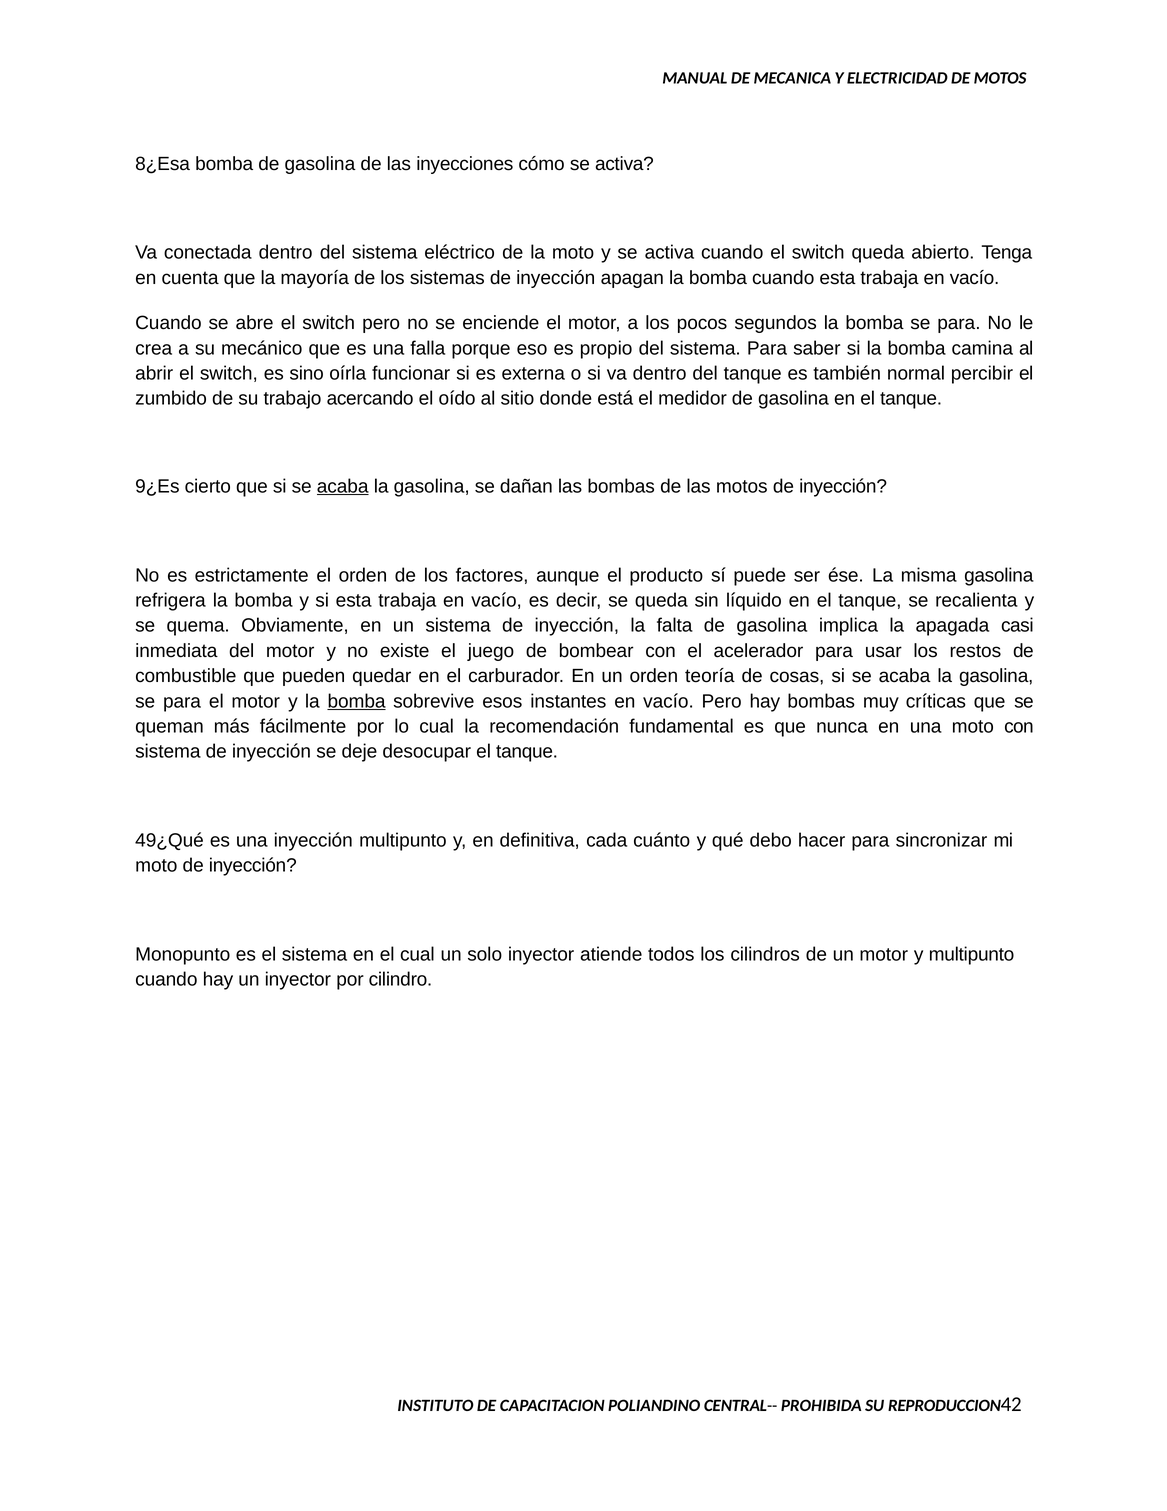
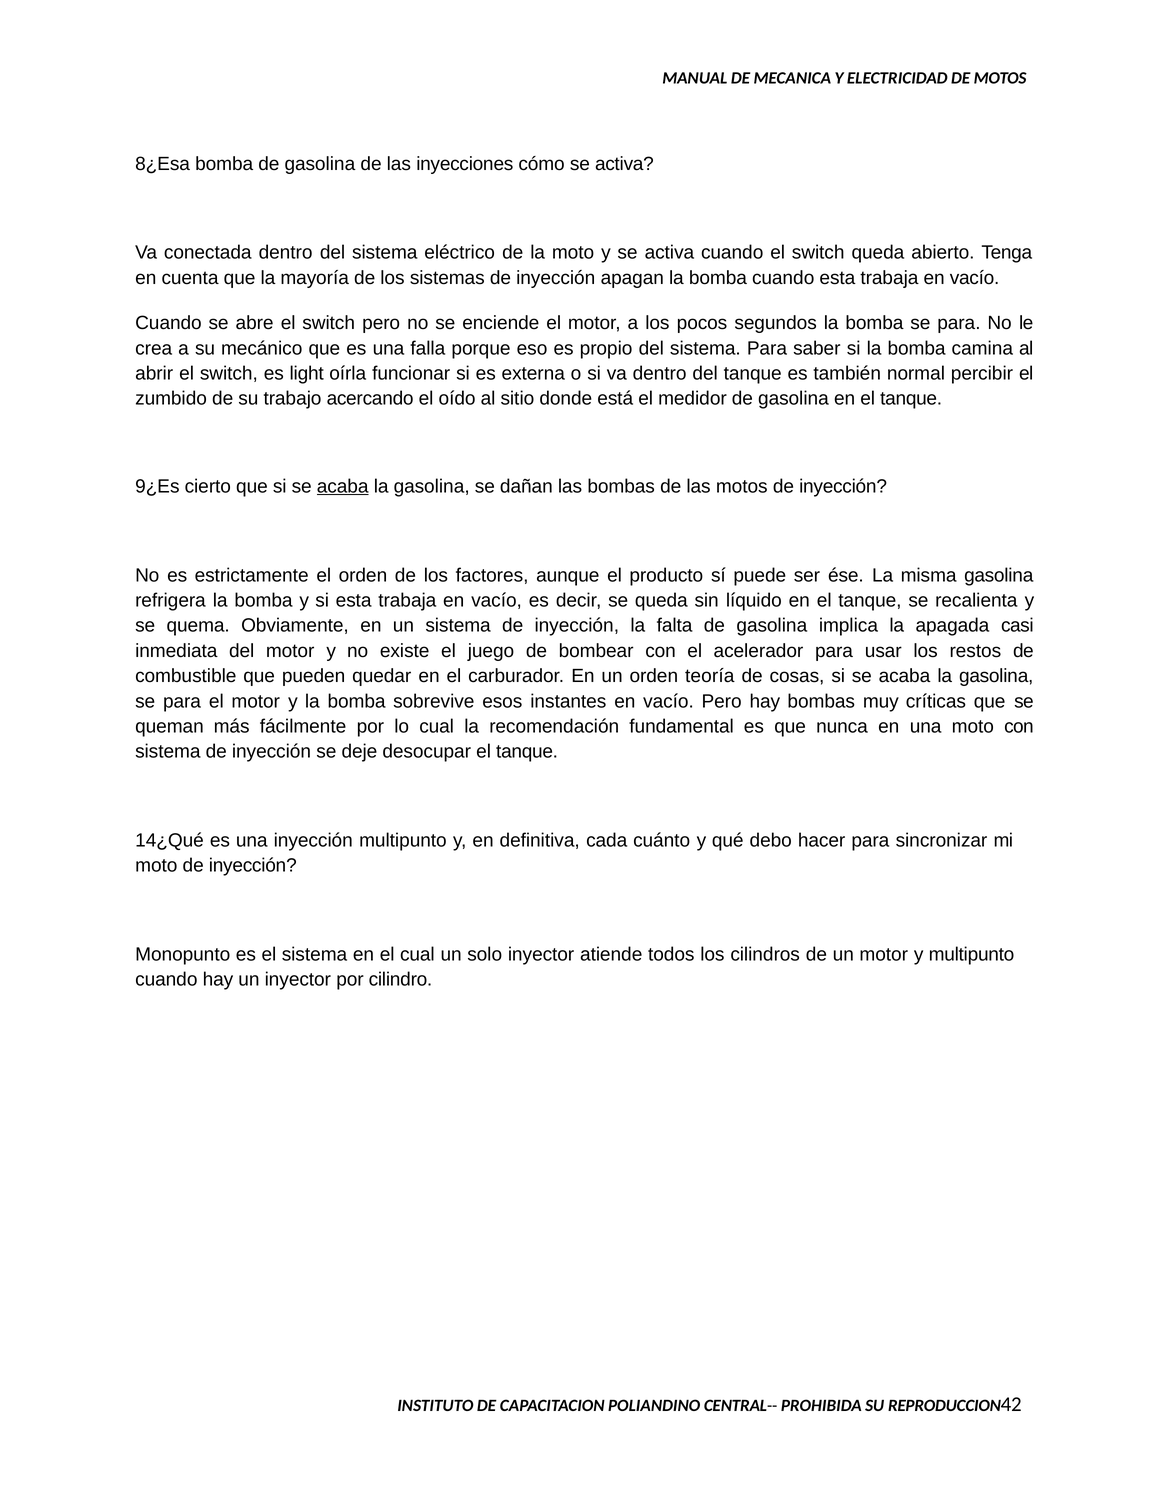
sino: sino -> light (307, 373)
bomba underline: present -> none (357, 701)
49¿Qué: 49¿Qué -> 14¿Qué (170, 840)
